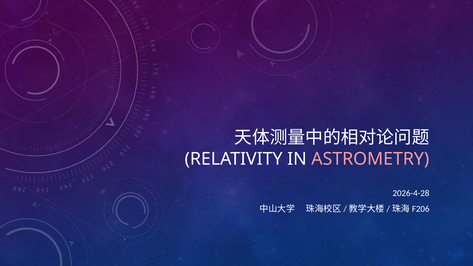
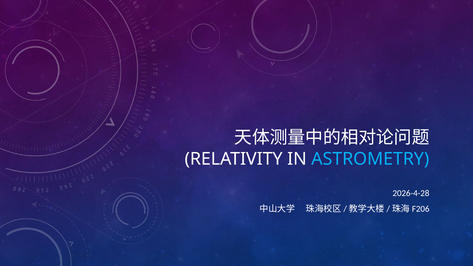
ASTROMETRY colour: pink -> light blue (370, 159)
